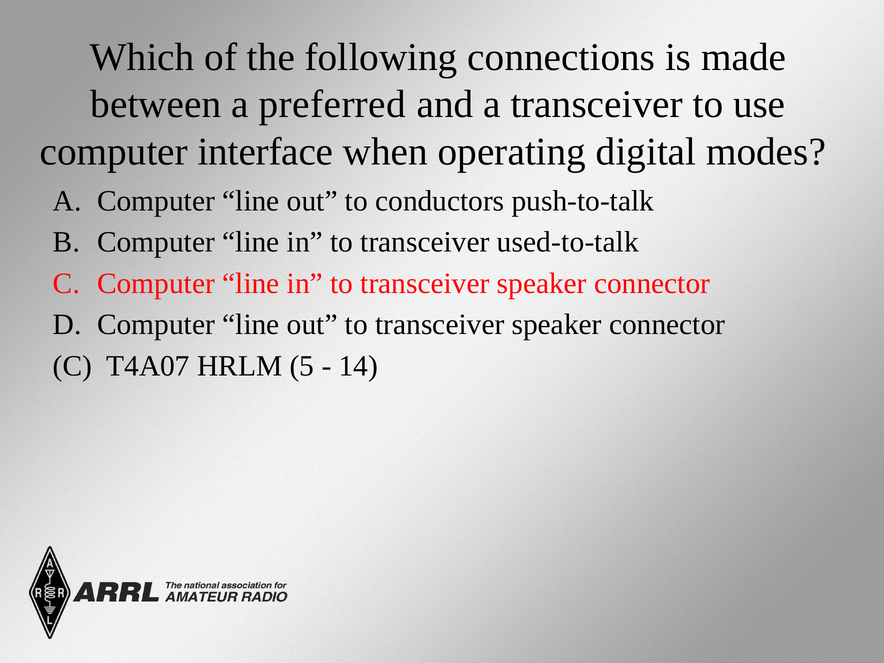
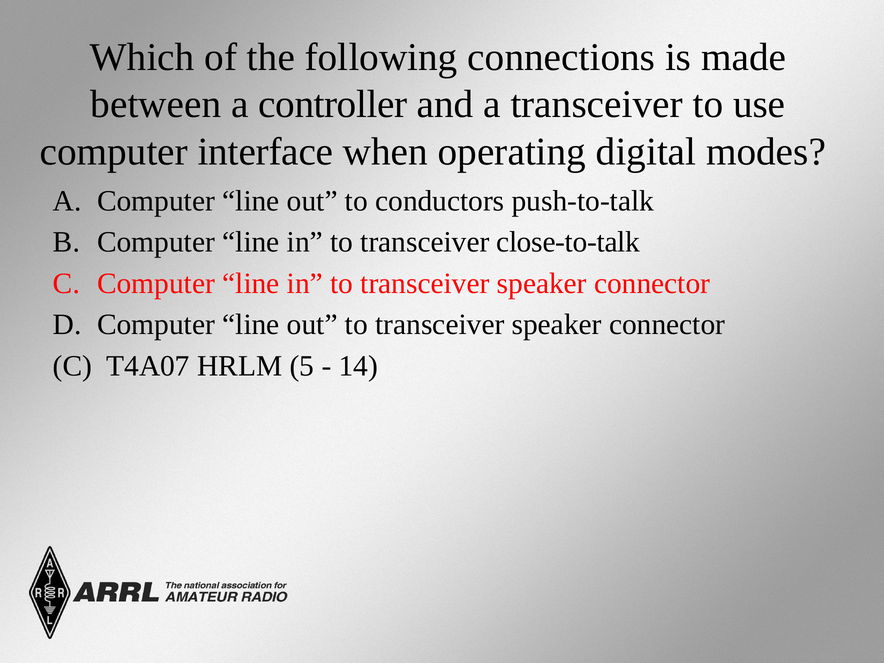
preferred: preferred -> controller (333, 104)
used-to-talk: used-to-talk -> close-to-talk (568, 242)
